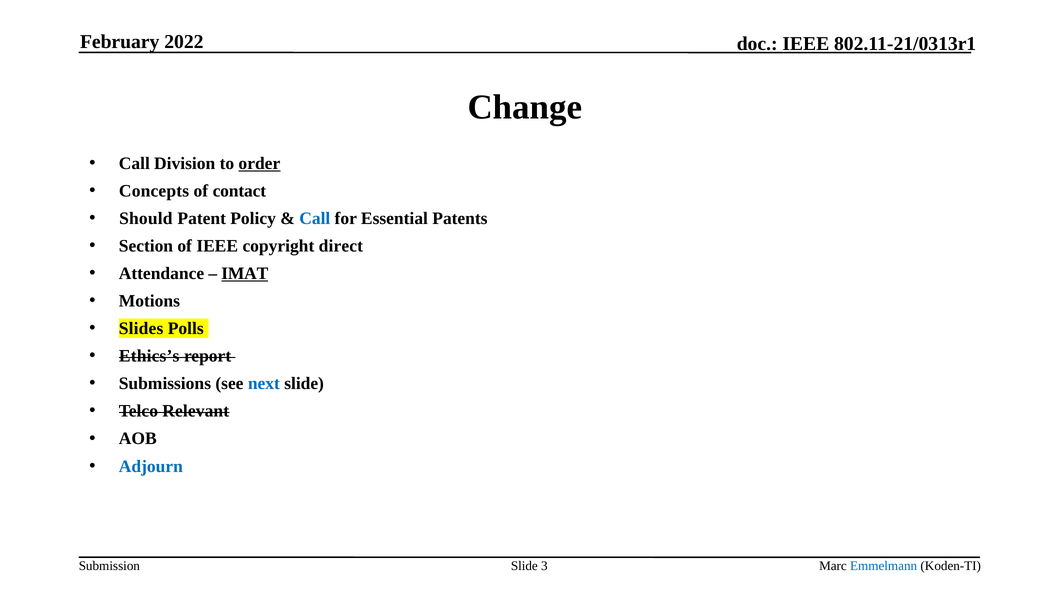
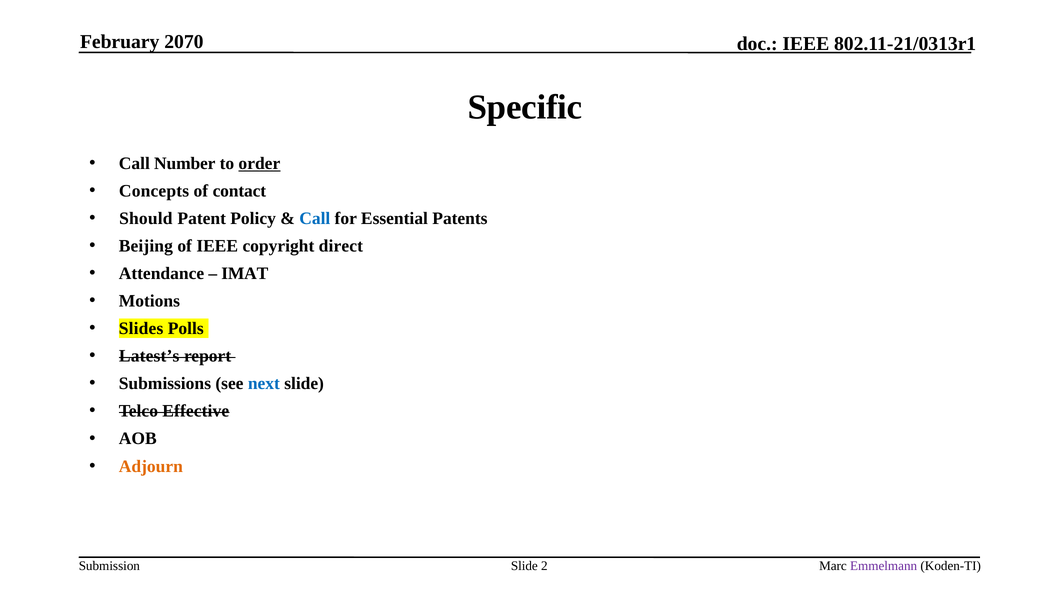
2022: 2022 -> 2070 (184, 42)
Change: Change -> Specific (525, 107)
Division: Division -> Number (185, 163)
Section: Section -> Beijing (146, 246)
IMAT underline: present -> none (245, 274)
Ethics’s: Ethics’s -> Latest’s (149, 356)
Relevant: Relevant -> Effective (196, 412)
Adjourn colour: blue -> orange (151, 467)
3: 3 -> 2 (544, 566)
Emmelmann colour: blue -> purple (884, 566)
